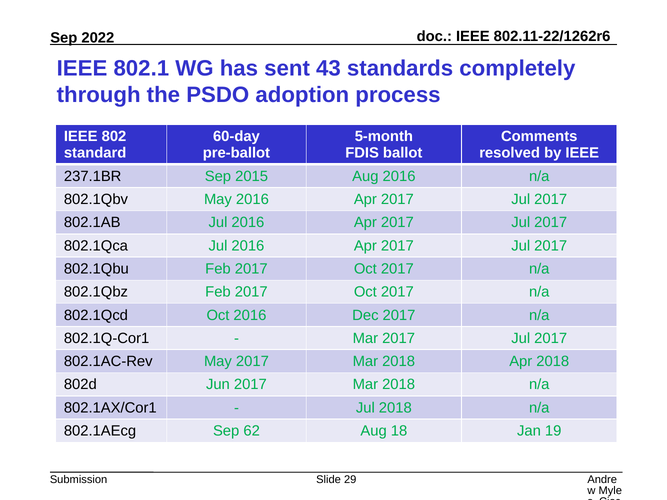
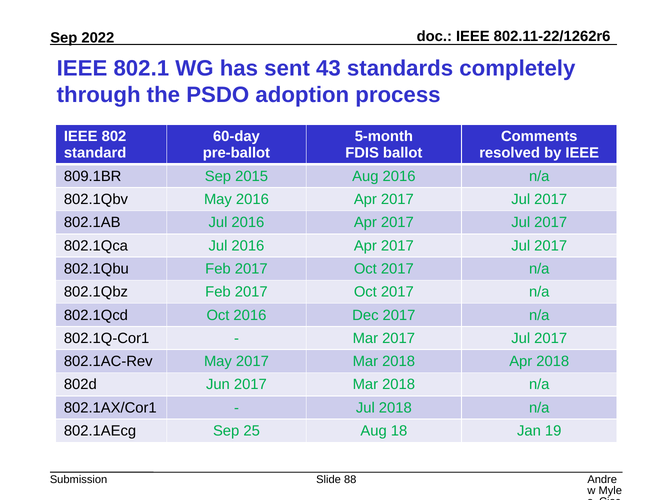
237.1BR: 237.1BR -> 809.1BR (93, 176)
62: 62 -> 25 (252, 431)
29: 29 -> 88 (350, 480)
